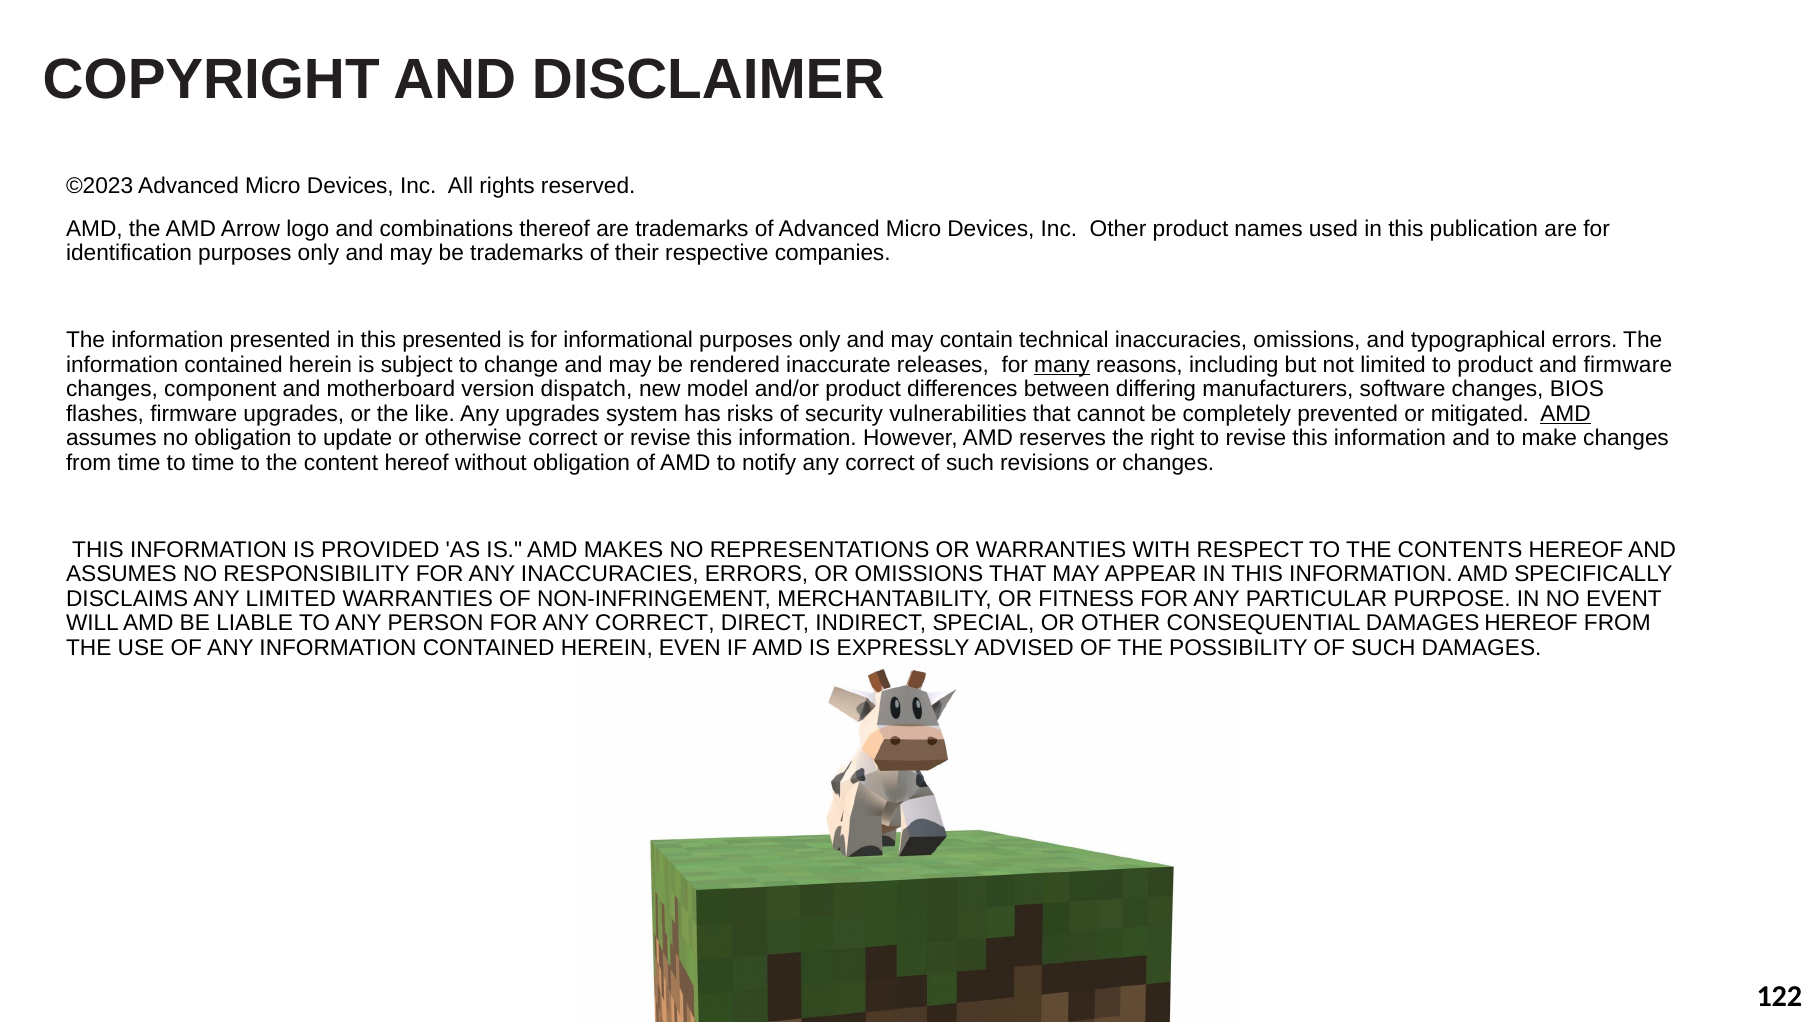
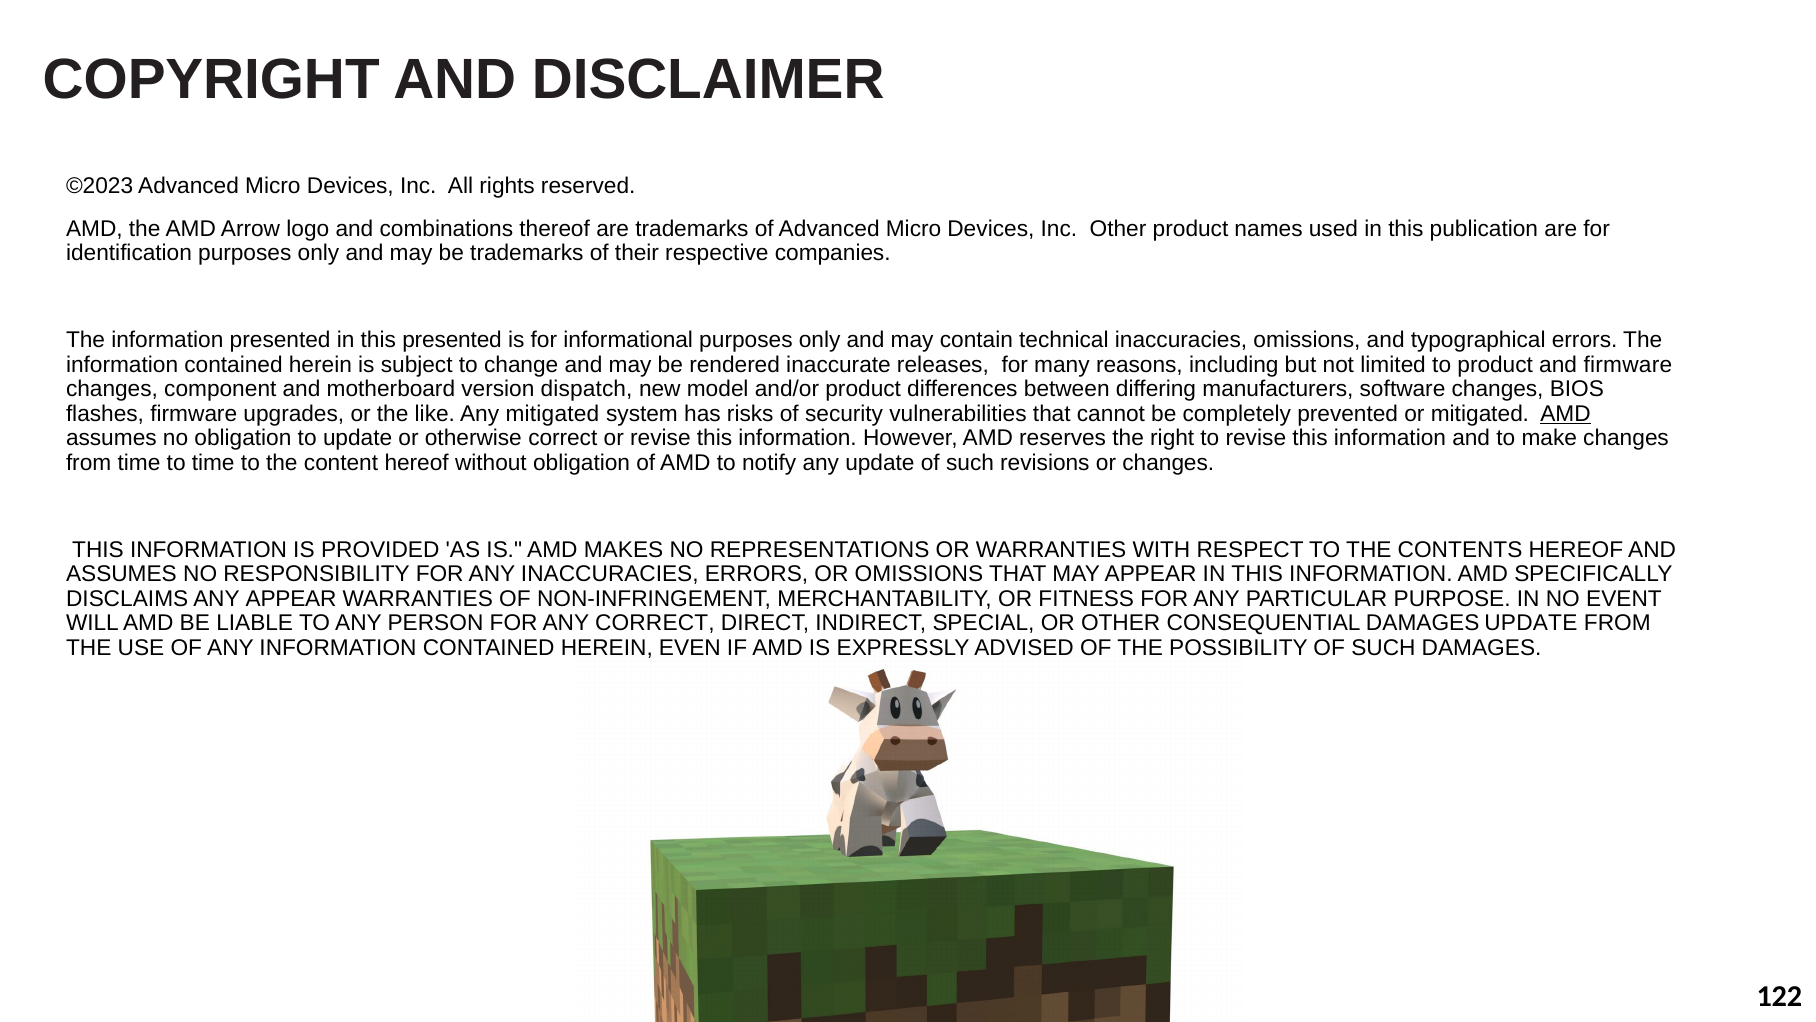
many underline: present -> none (1062, 365)
Any upgrades: upgrades -> mitigated (552, 414)
notify any correct: correct -> update (880, 463)
ANY LIMITED: LIMITED -> APPEAR (291, 599)
DAMAGES HEREOF: HEREOF -> UPDATE (1531, 623)
